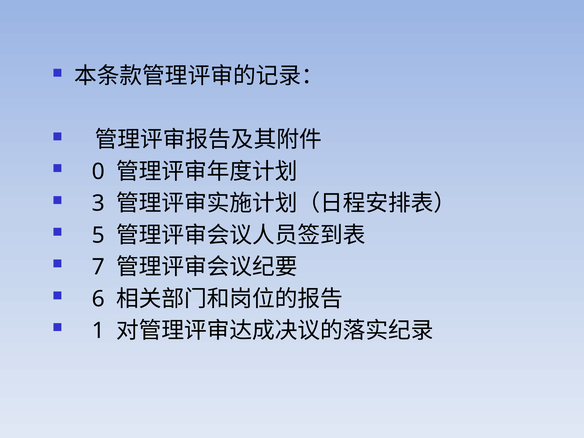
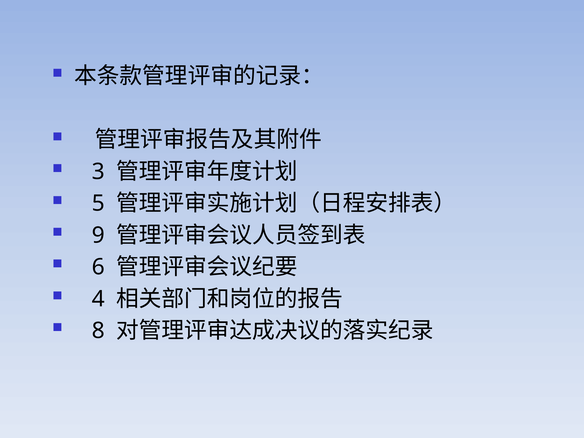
0: 0 -> 3 (98, 172)
3: 3 -> 5 (98, 203)
5: 5 -> 9 (98, 235)
7: 7 -> 6 (98, 267)
6: 6 -> 4 (98, 299)
1: 1 -> 8 (98, 331)
